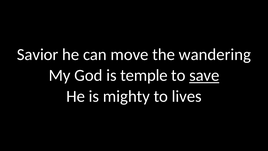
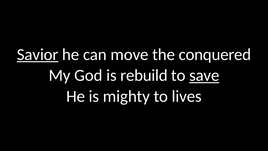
Savior underline: none -> present (38, 54)
wandering: wandering -> conquered (215, 54)
temple: temple -> rebuild (144, 75)
